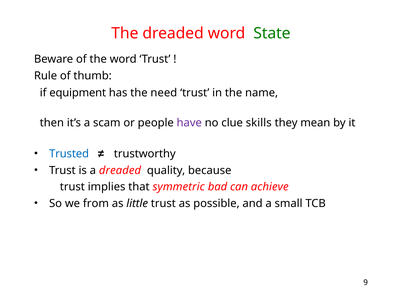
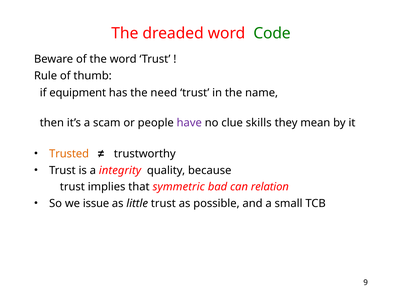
State: State -> Code (272, 33)
Trusted colour: blue -> orange (69, 154)
a dreaded: dreaded -> integrity (120, 170)
achieve: achieve -> relation (270, 186)
from: from -> issue (96, 203)
